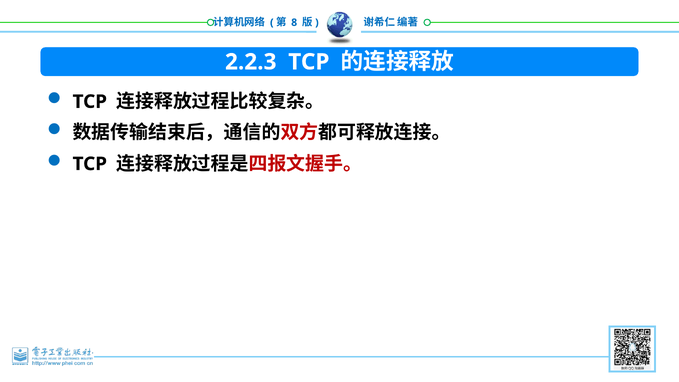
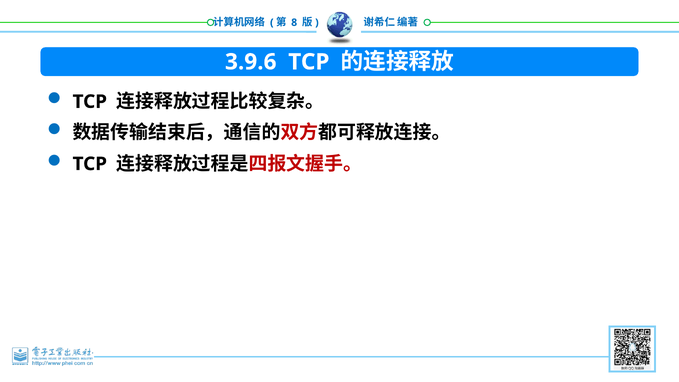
2.2.3: 2.2.3 -> 3.9.6 (251, 62)
